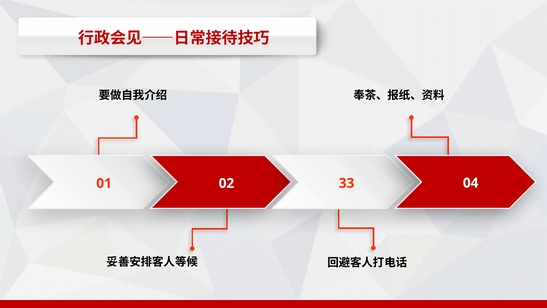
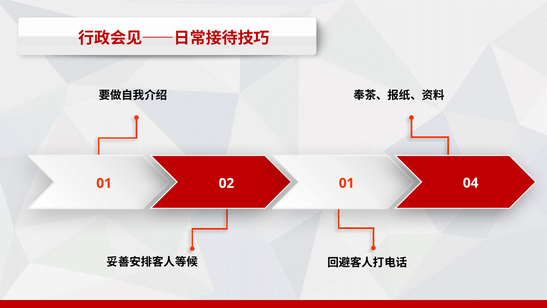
02 33: 33 -> 01 (347, 183)
